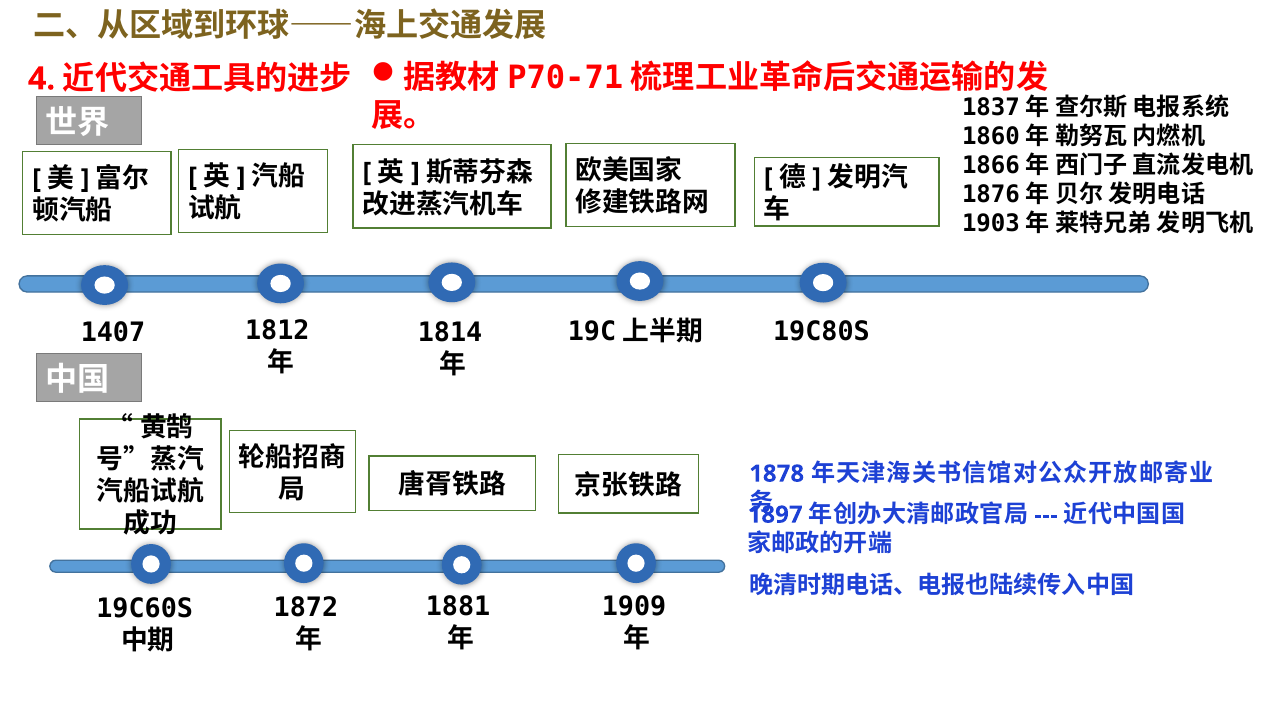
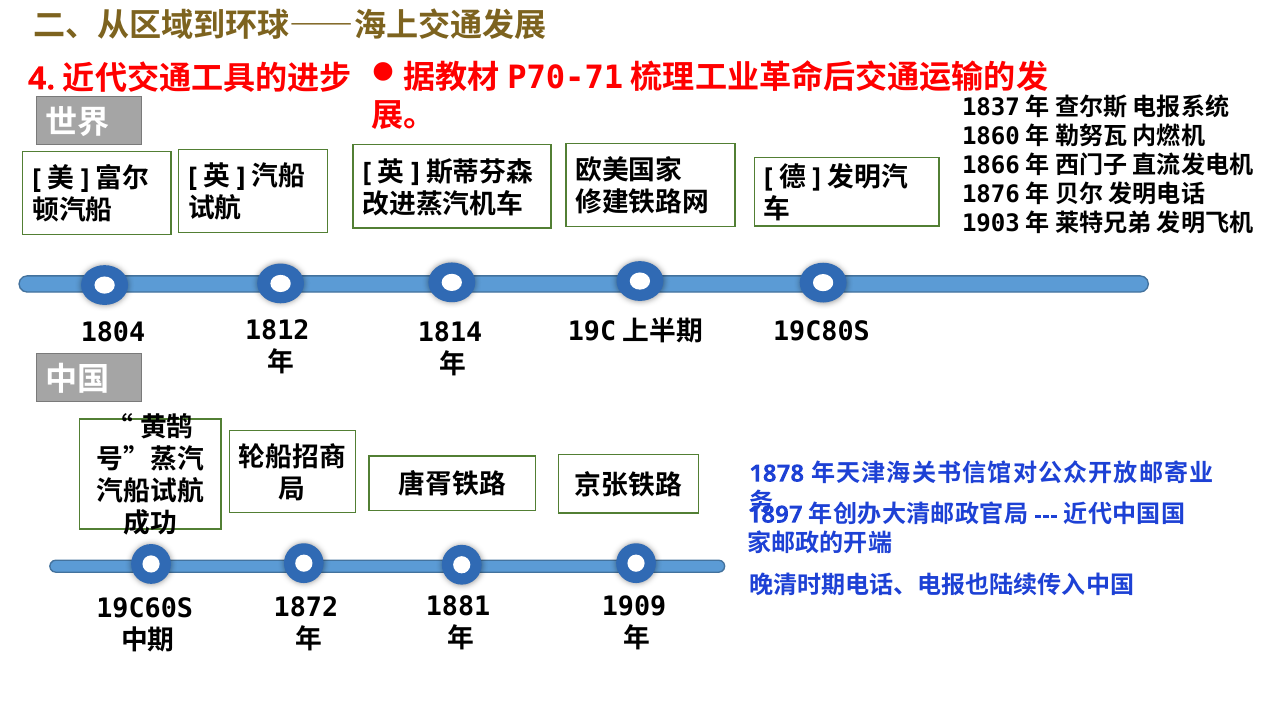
1407: 1407 -> 1804 (113, 333)
